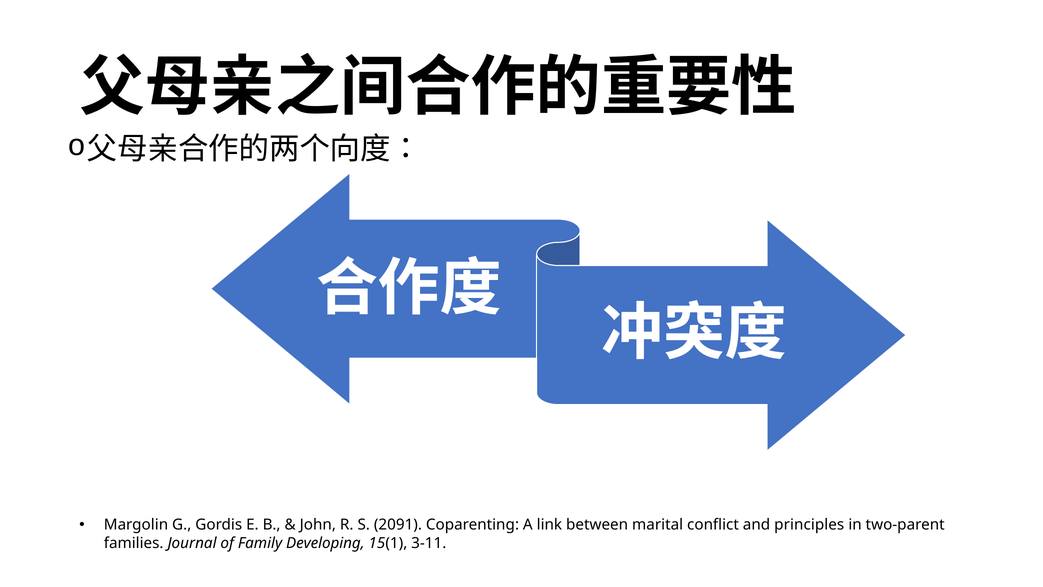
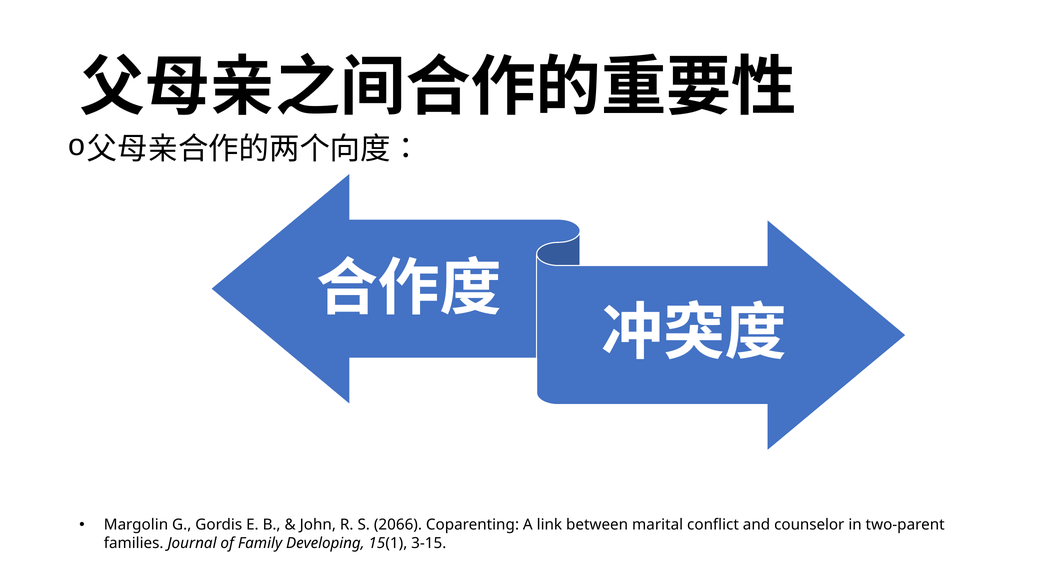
2091: 2091 -> 2066 (398, 525)
principles: principles -> counselor (809, 525)
3-11: 3-11 -> 3-15 (429, 543)
